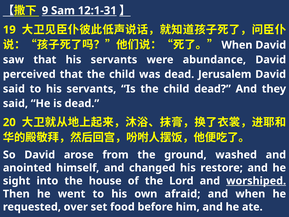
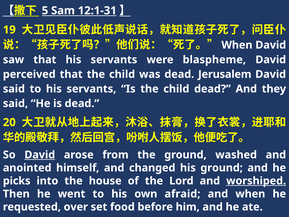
9: 9 -> 5 (45, 11)
abundance: abundance -> blaspheme (214, 60)
David underline: none -> present (40, 155)
his restore: restore -> ground (222, 168)
sight: sight -> picks (17, 181)
